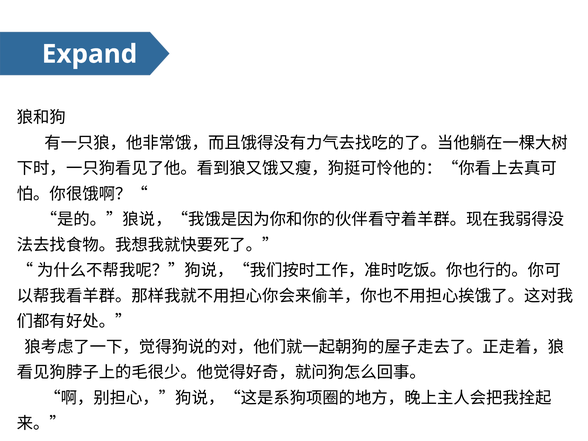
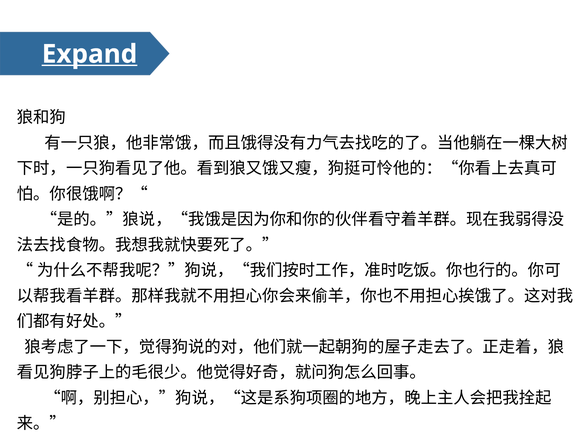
Expand underline: none -> present (90, 54)
